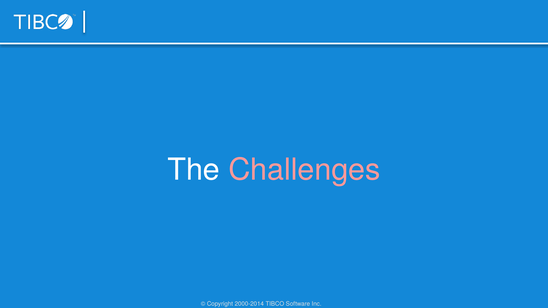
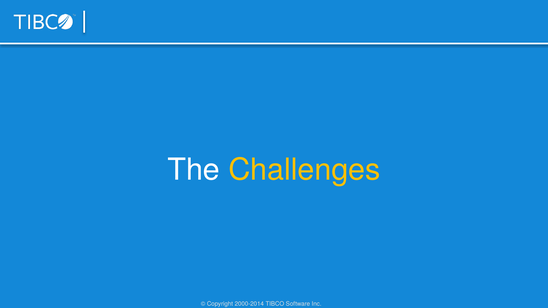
Challenges colour: pink -> yellow (304, 170)
